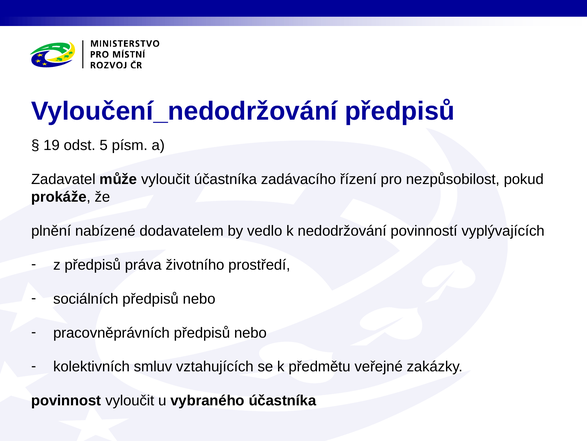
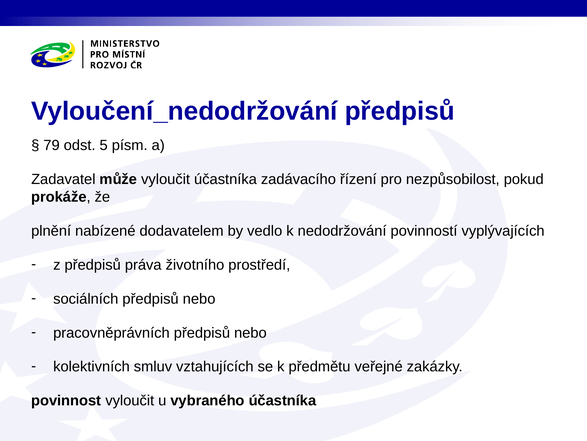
19: 19 -> 79 (52, 145)
